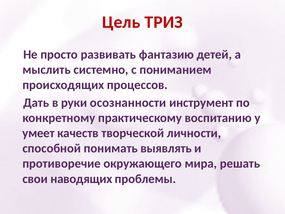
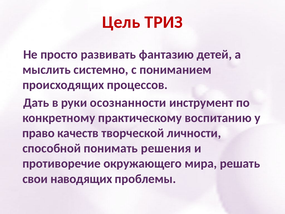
умеет: умеет -> право (38, 133)
выявлять: выявлять -> решения (166, 148)
